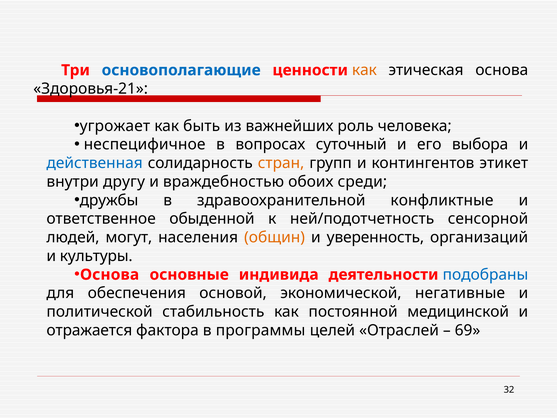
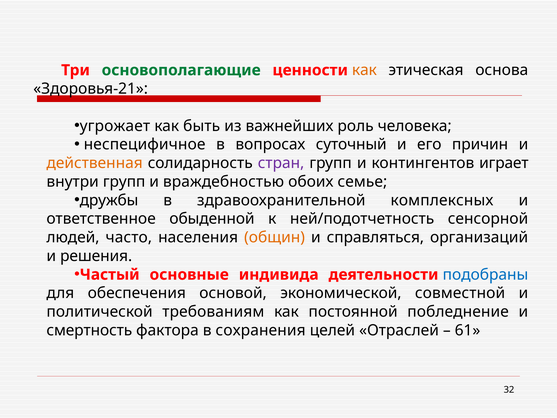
основополагающие colour: blue -> green (181, 70)
выбора: выбора -> причин (480, 144)
действенная colour: blue -> orange (95, 163)
стран colour: orange -> purple (281, 163)
этикет: этикет -> играет (504, 163)
внутри другу: другу -> групп (124, 182)
среди: среди -> семье (362, 182)
конфликтные: конфликтные -> комплексных (442, 200)
могут: могут -> часто (129, 237)
уверенность: уверенность -> справляться (375, 237)
культуры: культуры -> решения (96, 256)
Основа: Основа -> Частый (110, 274)
негативные: негативные -> совместной (460, 293)
стабильность: стабильность -> требованиям (213, 312)
медицинской: медицинской -> побледнение (458, 312)
отражается: отражается -> смертность (89, 330)
программы: программы -> сохранения (261, 330)
69: 69 -> 61 (468, 330)
